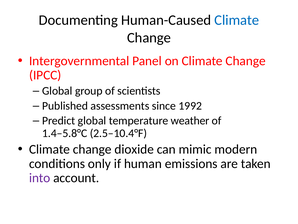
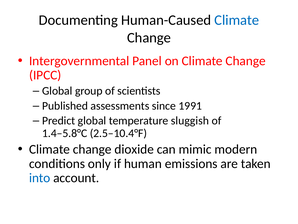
1992: 1992 -> 1991 (190, 106)
weather: weather -> sluggish (190, 120)
into colour: purple -> blue (40, 178)
